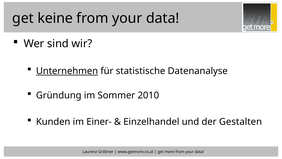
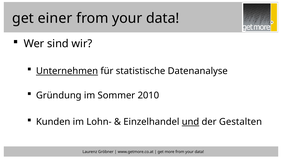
keine: keine -> einer (55, 18)
Einer-: Einer- -> Lohn- (99, 122)
und underline: none -> present (190, 122)
